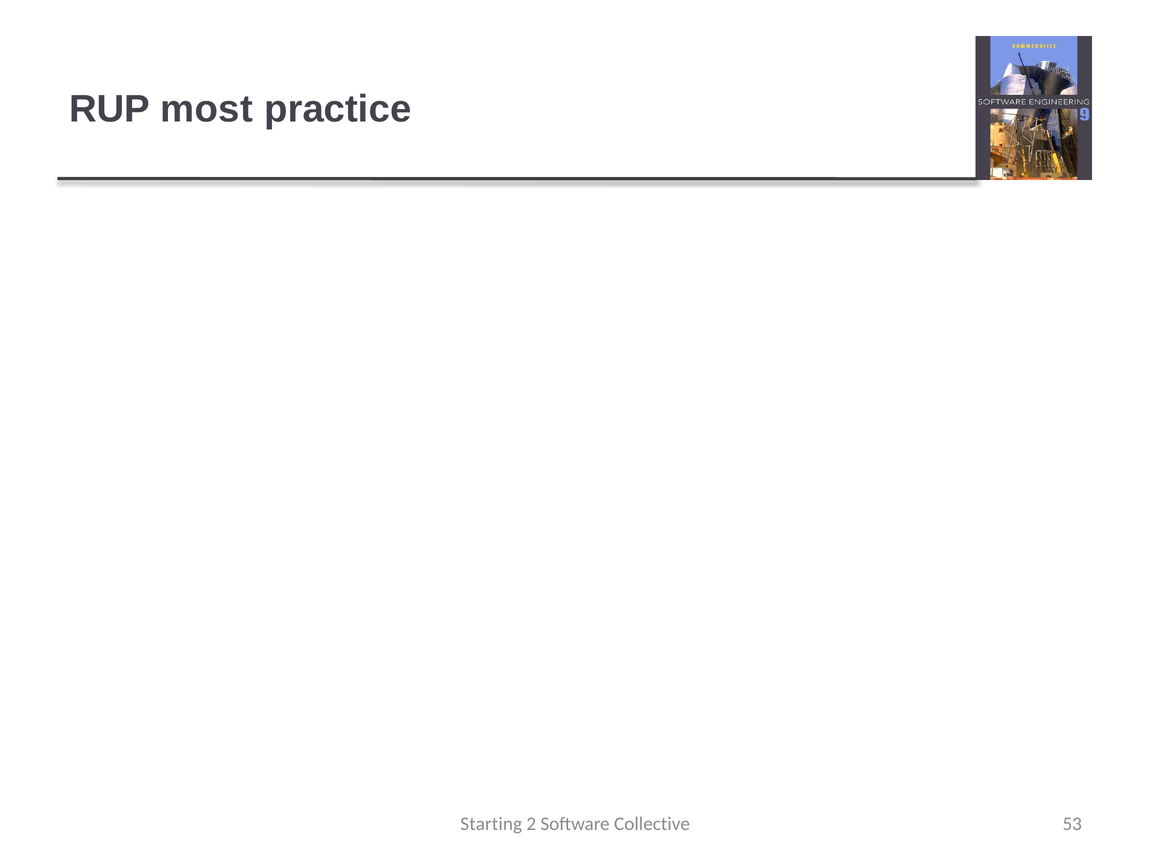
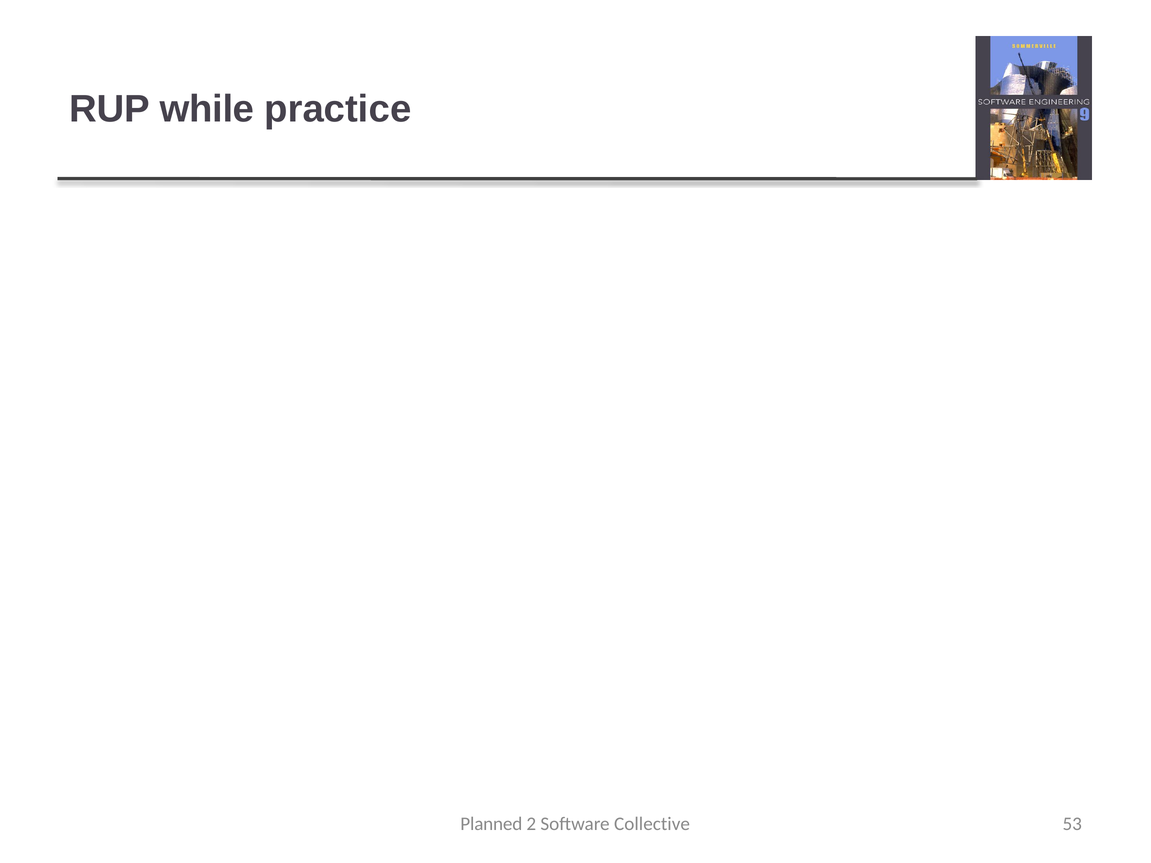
most: most -> while (207, 109)
Starting: Starting -> Planned (491, 824)
